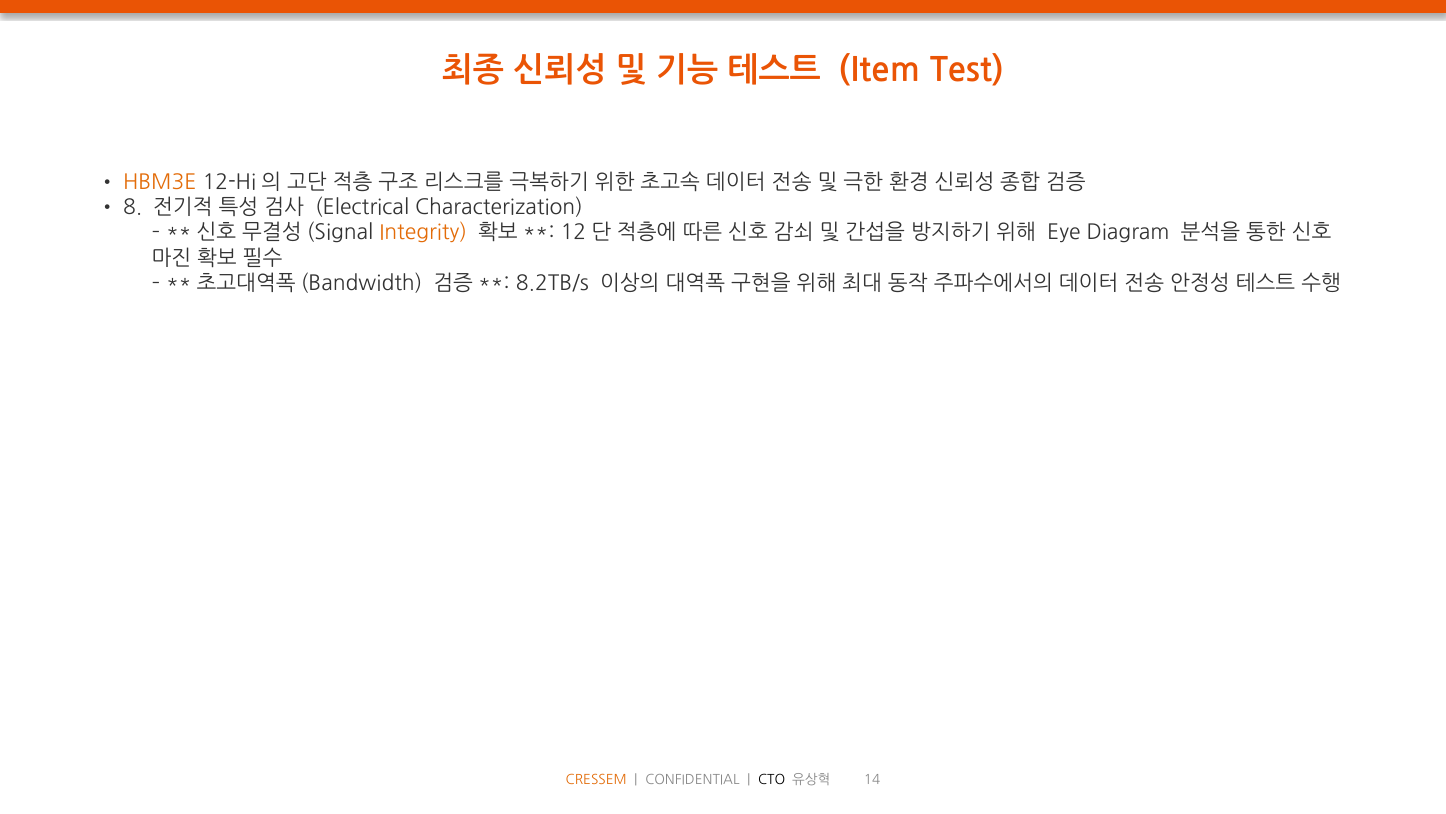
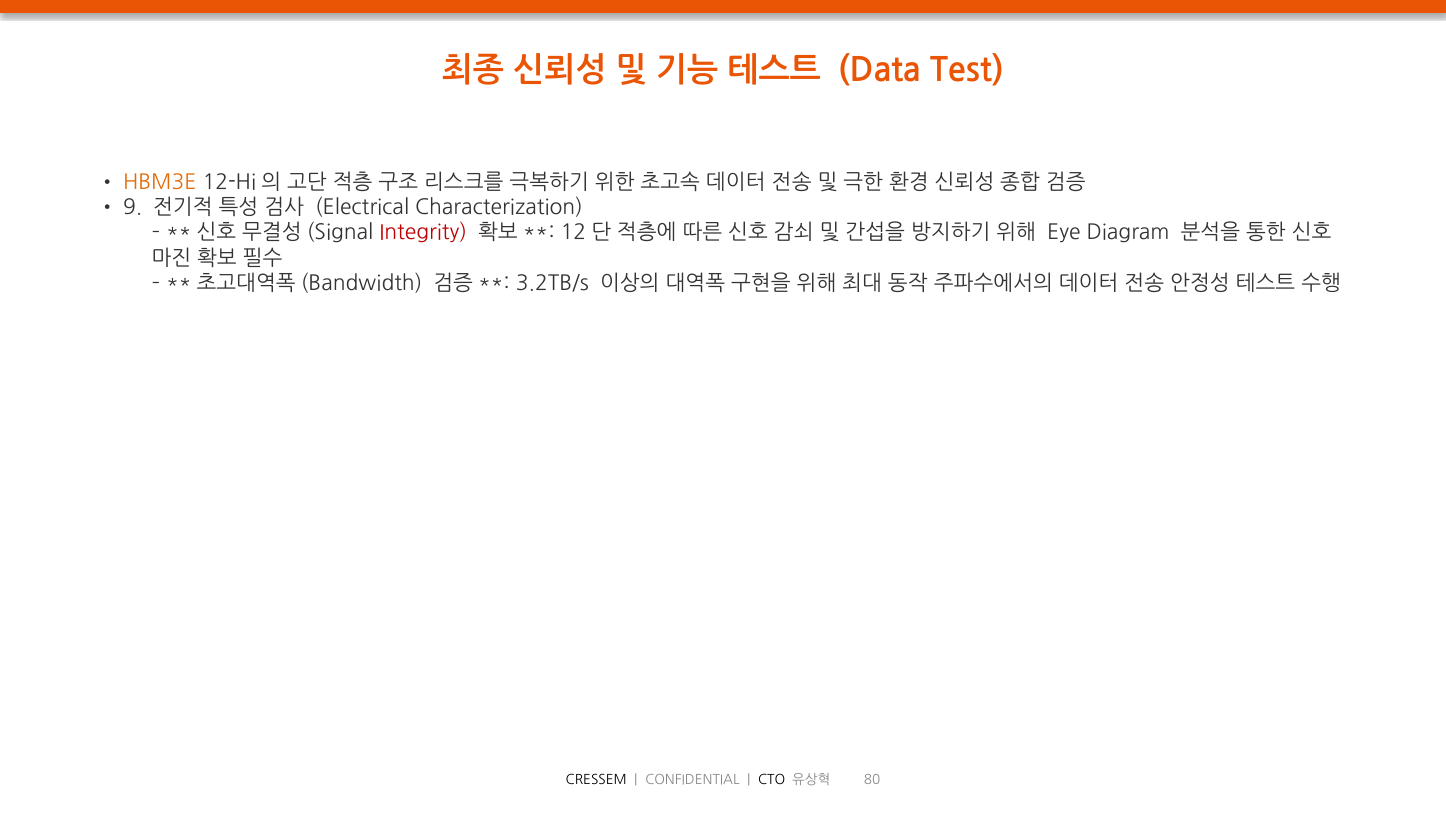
Item: Item -> Data (880, 71)
8: 8 -> 9 (133, 207)
Integrity colour: orange -> red (423, 233)
8.2TB/s: 8.2TB/s -> 3.2TB/s (552, 283)
CRESSEM colour: orange -> black (596, 779)
14: 14 -> 80 (872, 779)
